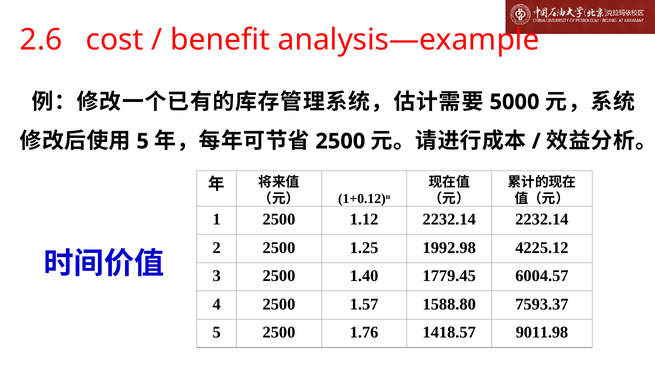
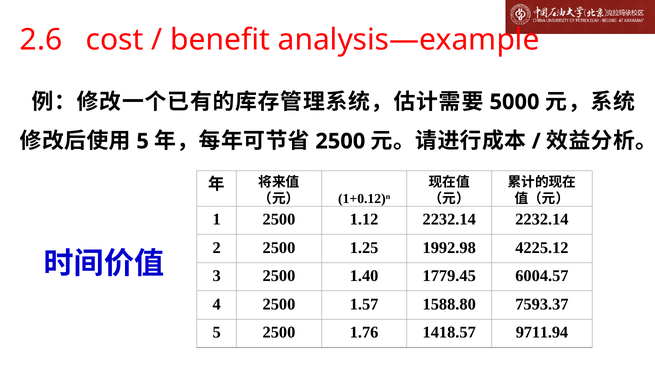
9011.98: 9011.98 -> 9711.94 (542, 333)
